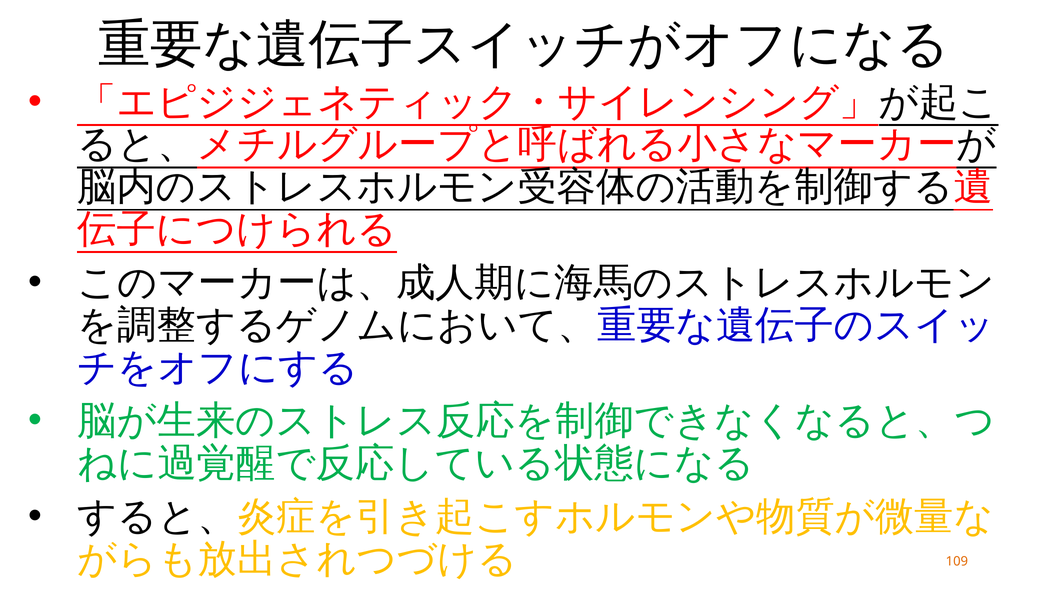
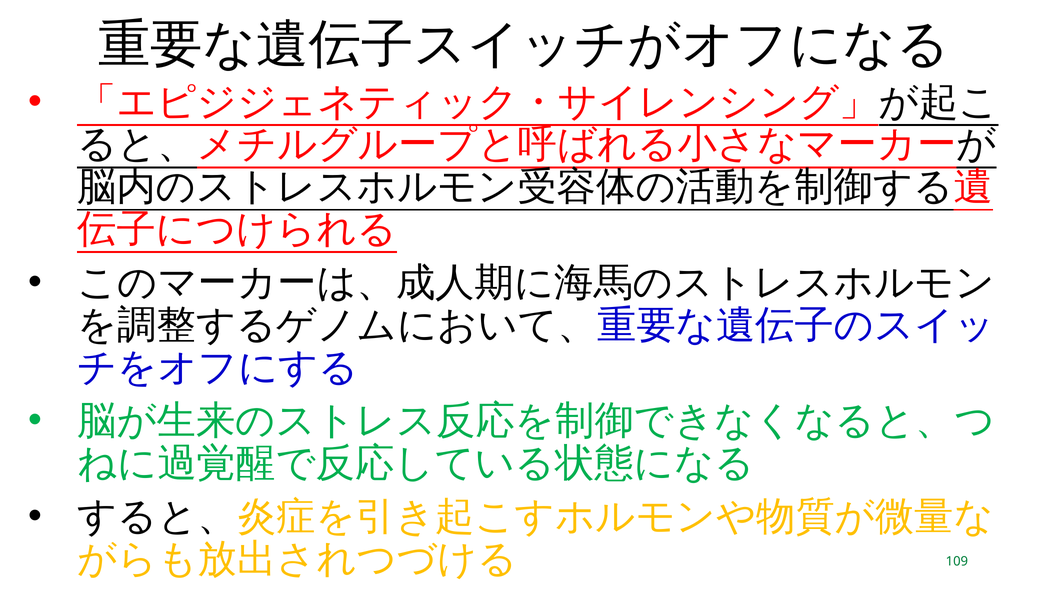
109 colour: orange -> green (957, 562)
